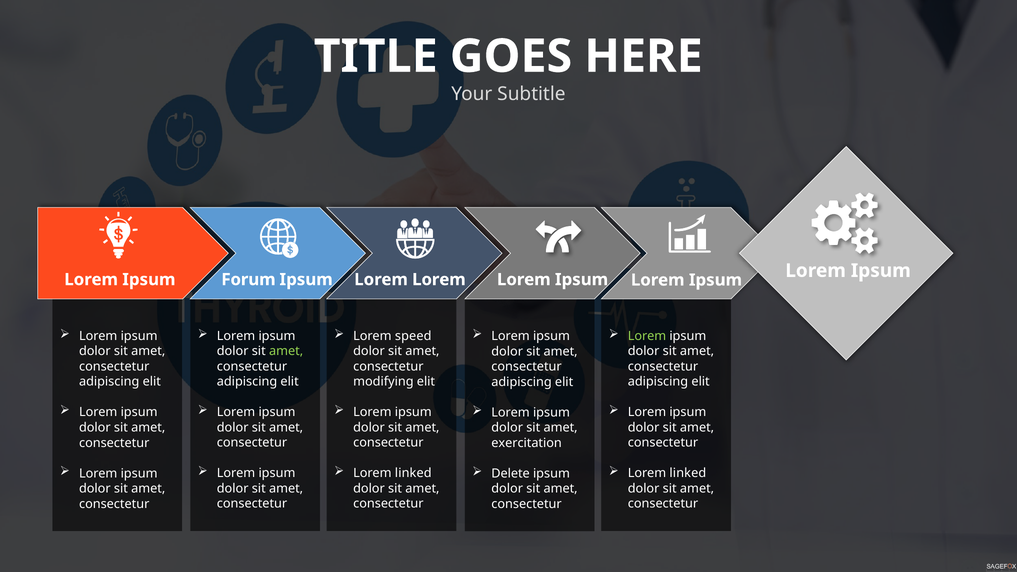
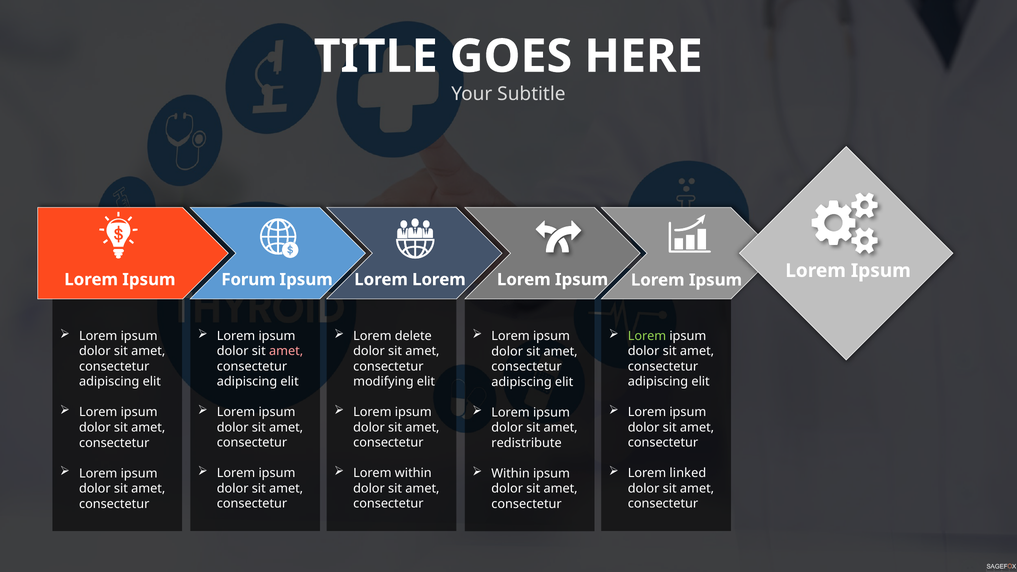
speed: speed -> delete (413, 336)
amet colour: light green -> pink (286, 351)
exercitation: exercitation -> redistribute (527, 443)
linked: linked -> within (413, 473)
Delete: Delete -> Within (511, 473)
